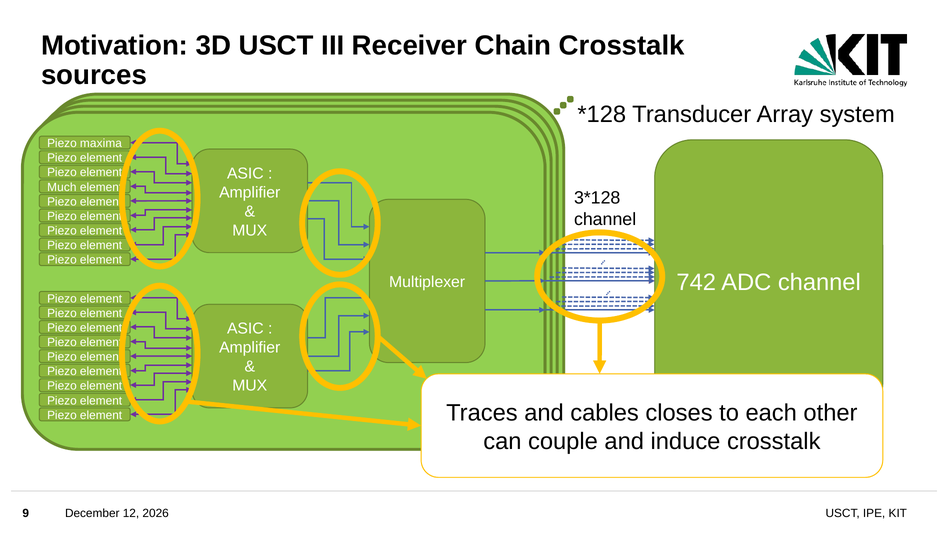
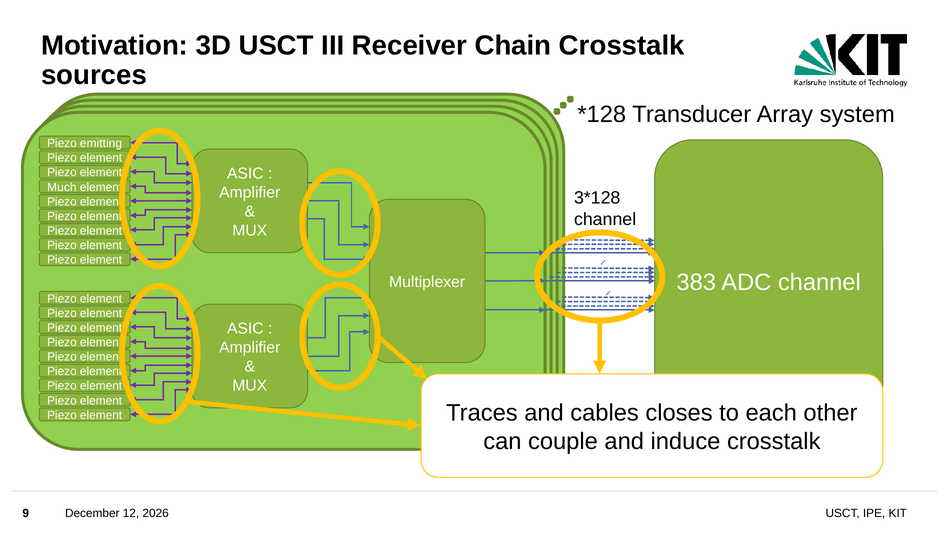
maxima: maxima -> emitting (101, 144)
742: 742 -> 383 (696, 283)
